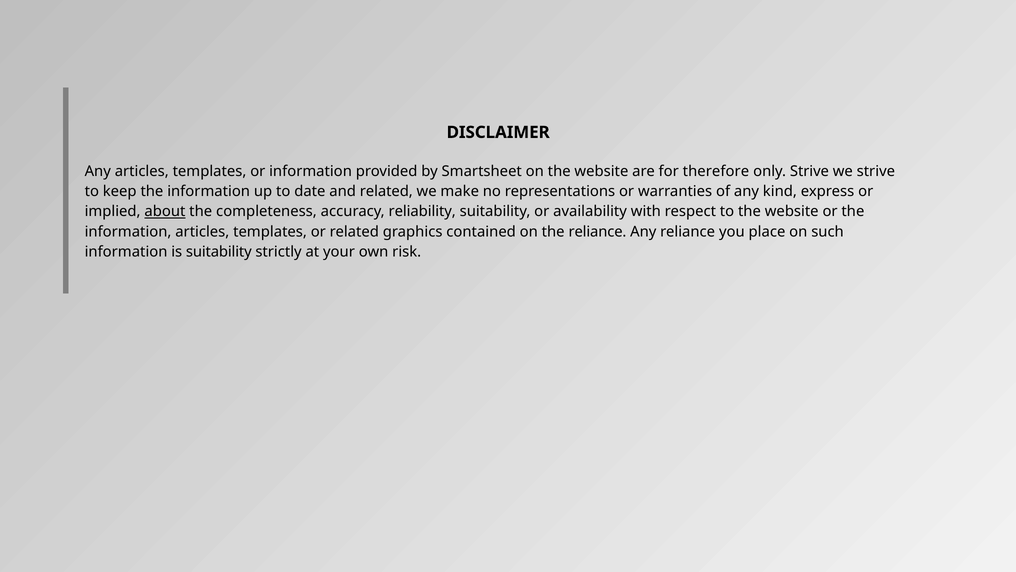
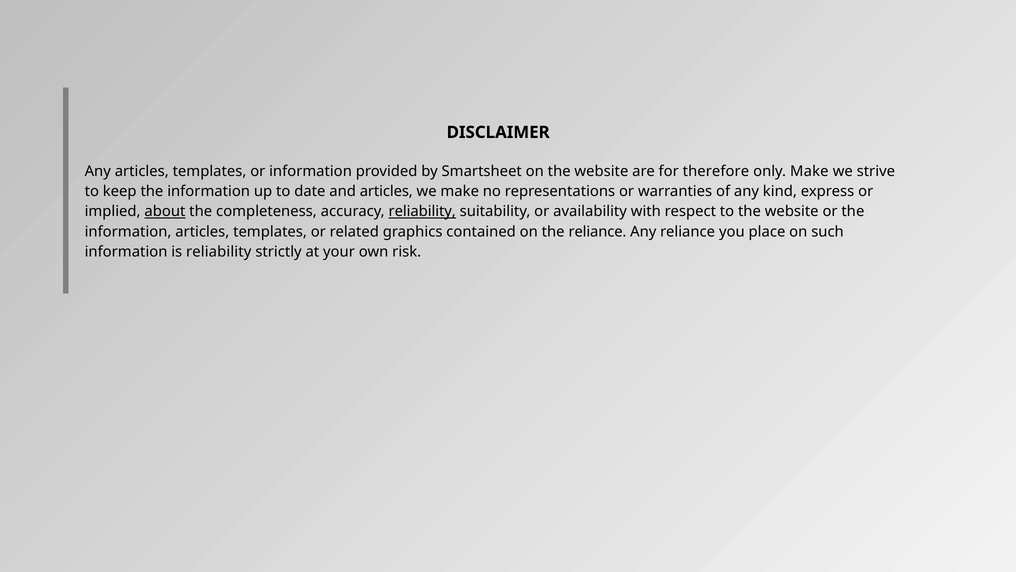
only Strive: Strive -> Make (809, 171)
and related: related -> articles (386, 191)
reliability underline: none -> present (422, 211)
is suitability: suitability -> reliability (219, 252)
